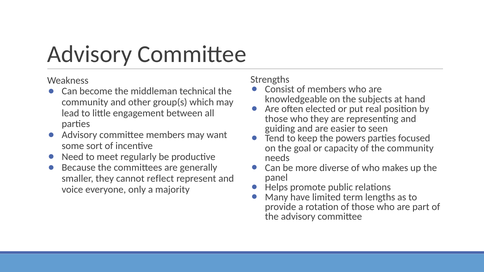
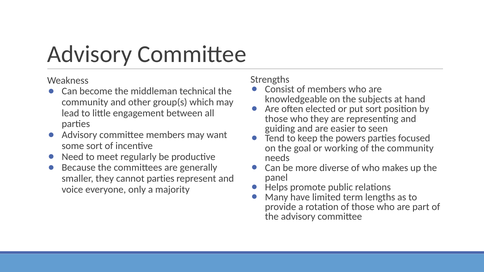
put real: real -> sort (374, 109)
capacity: capacity -> working (341, 148)
cannot reflect: reflect -> parties (161, 179)
